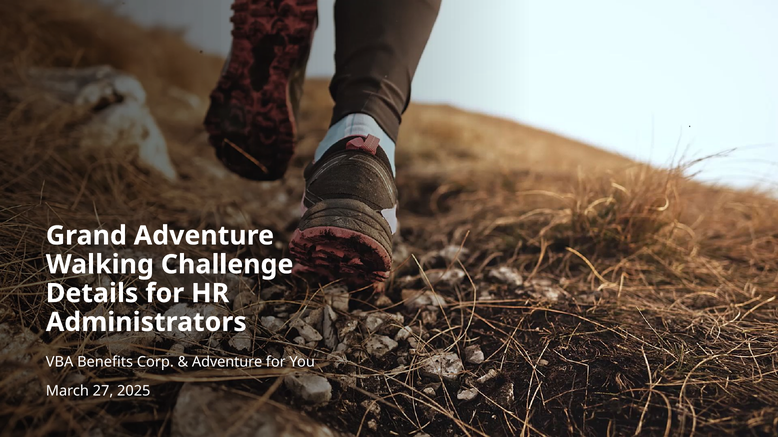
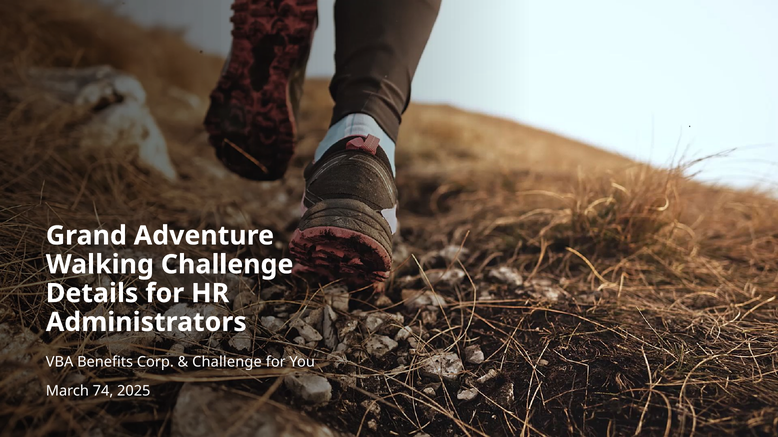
Adventure: Adventure -> Challenge (227, 363)
27: 27 -> 74 (103, 392)
